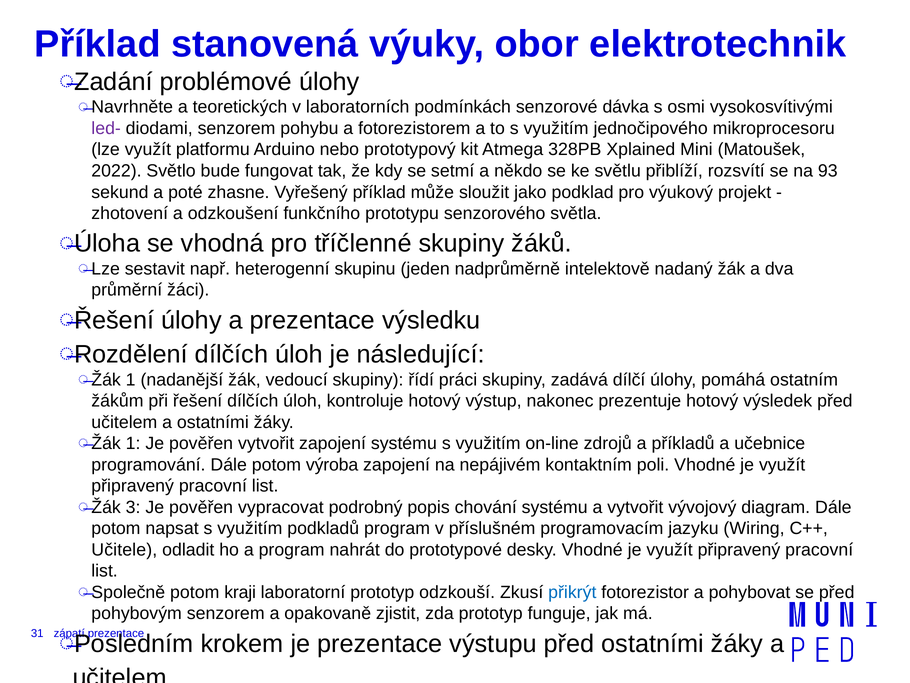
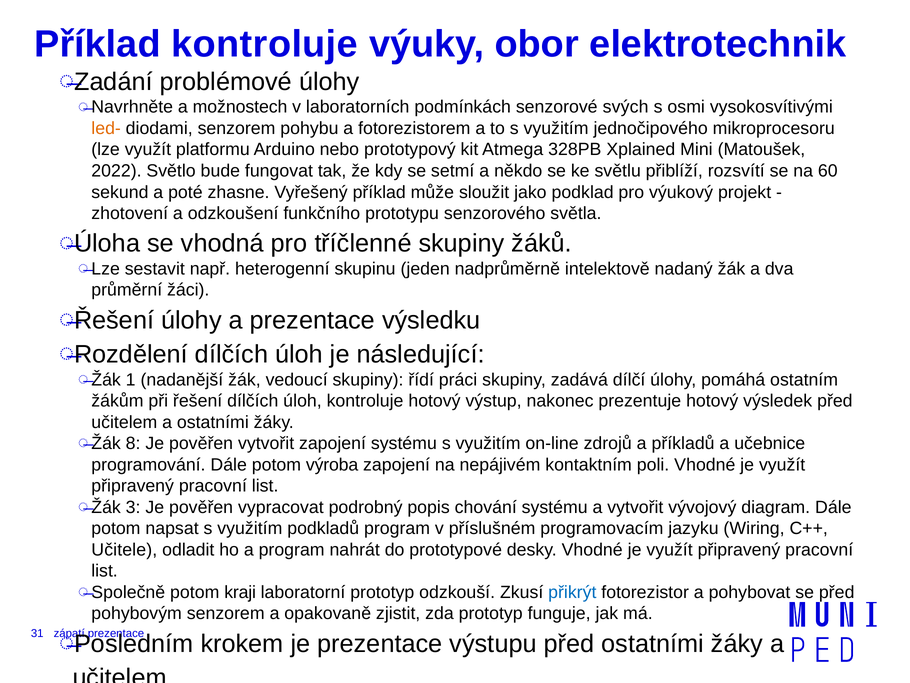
Příklad stanovená: stanovená -> kontroluje (265, 44)
teoretických: teoretických -> možnostech (240, 107)
dávka: dávka -> svých (626, 107)
led- colour: purple -> orange (106, 128)
93: 93 -> 60 (828, 171)
1: 1 -> 8 (133, 443)
